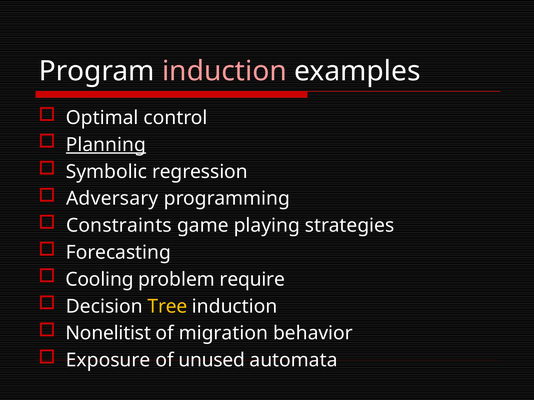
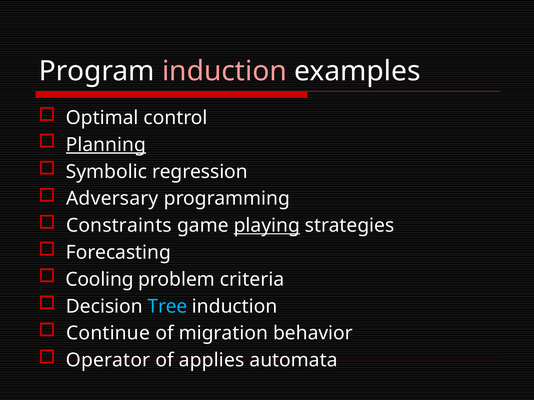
playing underline: none -> present (267, 226)
require: require -> criteria (252, 280)
Tree colour: yellow -> light blue (167, 307)
Nonelitist: Nonelitist -> Continue (108, 334)
Exposure: Exposure -> Operator (108, 361)
unused: unused -> applies (212, 361)
